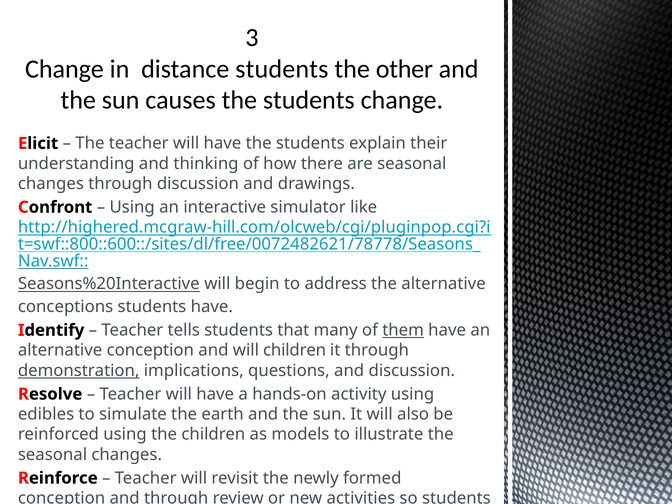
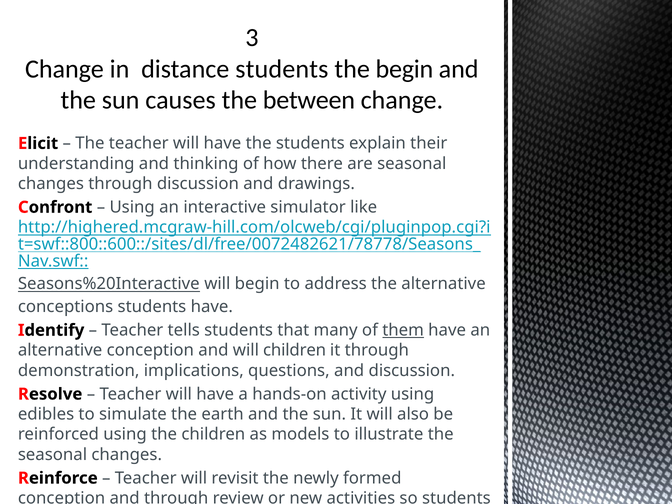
the other: other -> begin (404, 69)
causes the students: students -> between (309, 100)
demonstration underline: present -> none (79, 371)
